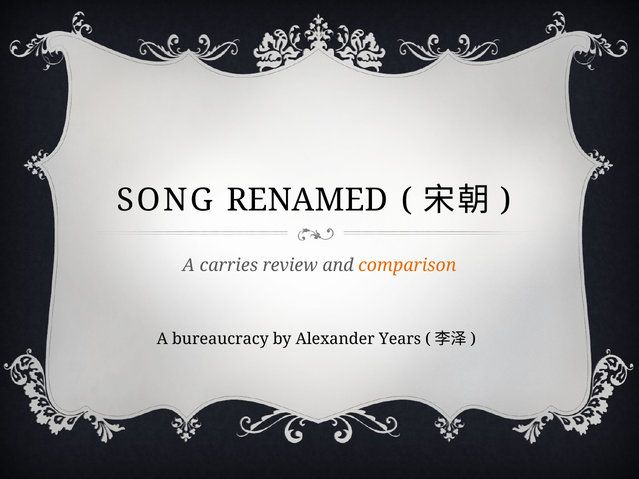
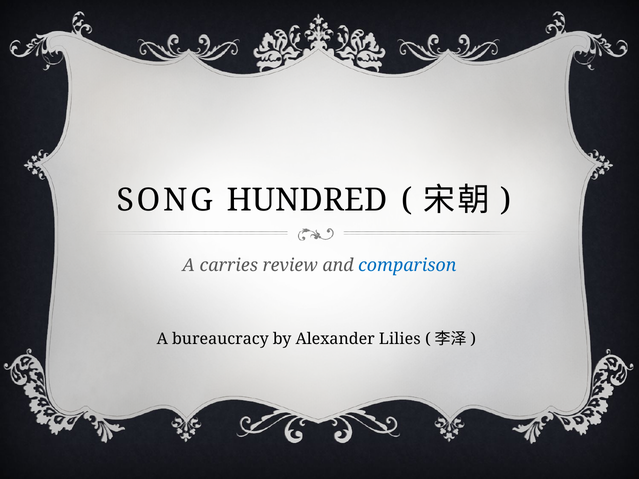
RENAMED: RENAMED -> HUNDRED (307, 200)
comparison colour: orange -> blue (407, 265)
Years: Years -> Lilies (400, 339)
